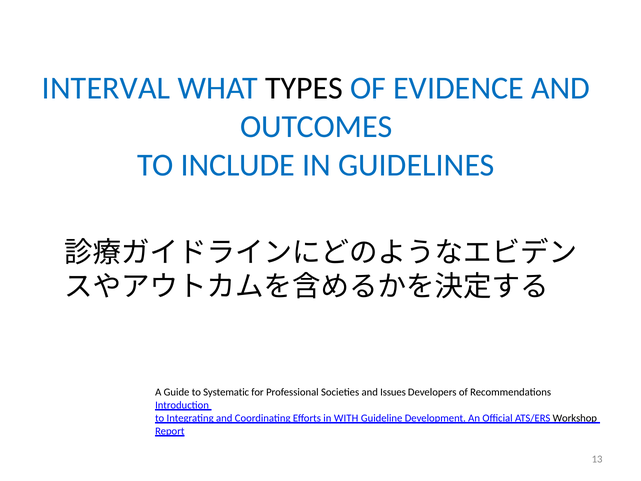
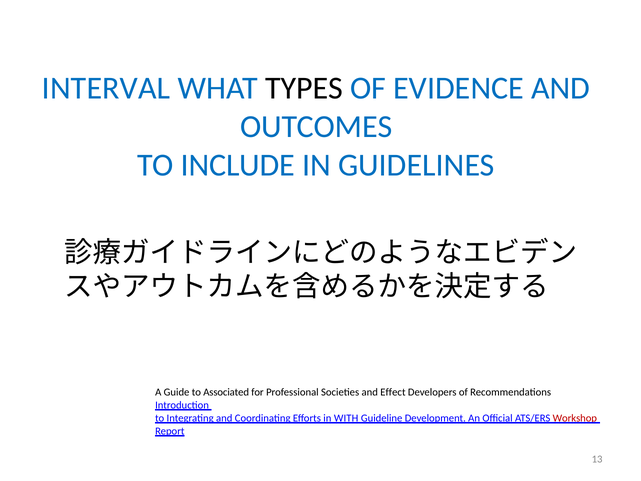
Systematic: Systematic -> Associated (226, 392)
Issues: Issues -> Effect (393, 392)
Workshop colour: black -> red (575, 418)
